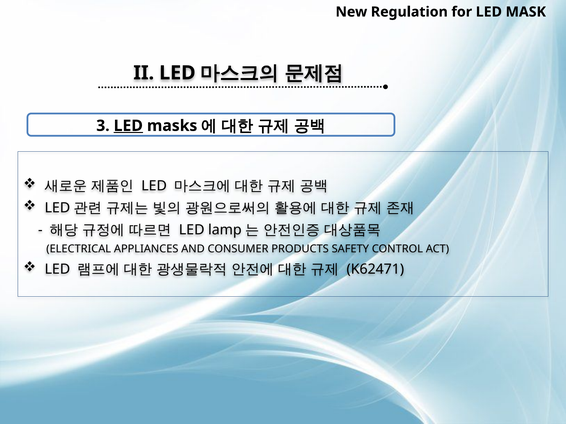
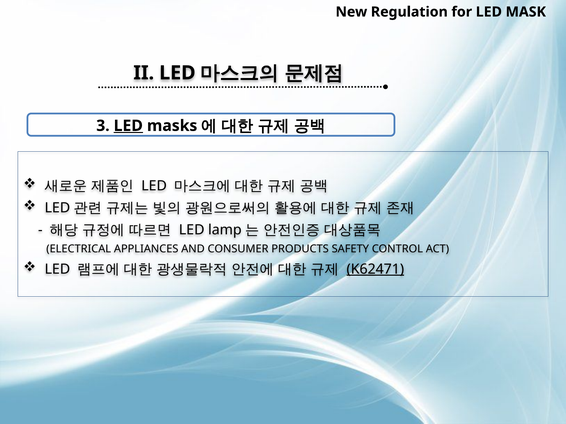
K62471 underline: none -> present (375, 269)
